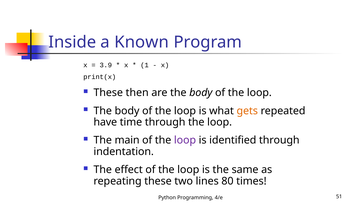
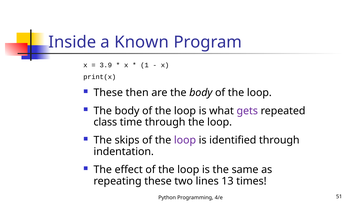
gets colour: orange -> purple (247, 111)
have: have -> class (105, 122)
main: main -> skips (127, 140)
80: 80 -> 13 (227, 181)
